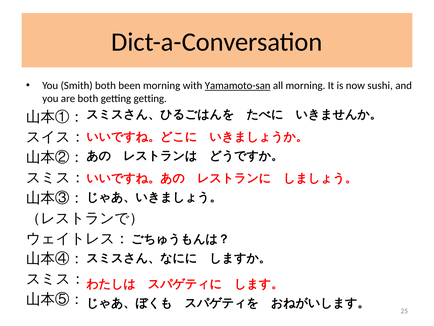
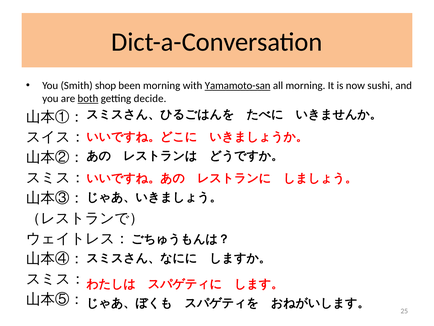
Smith both: both -> shop (106, 85)
both underline: none -> present (88, 98)
getting getting: getting -> decide (150, 98)
